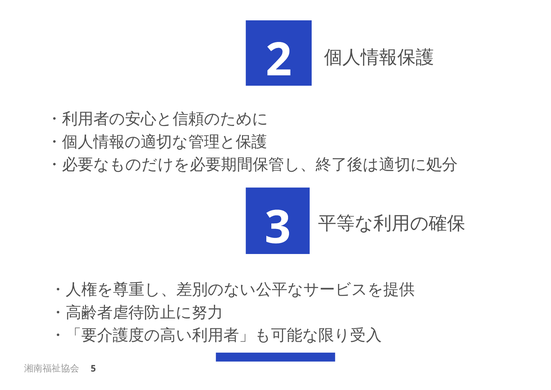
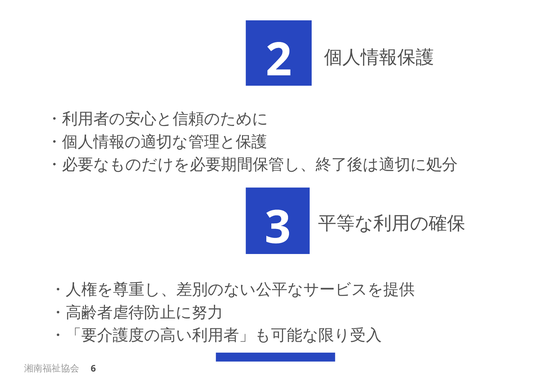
5: 5 -> 6 (93, 368)
